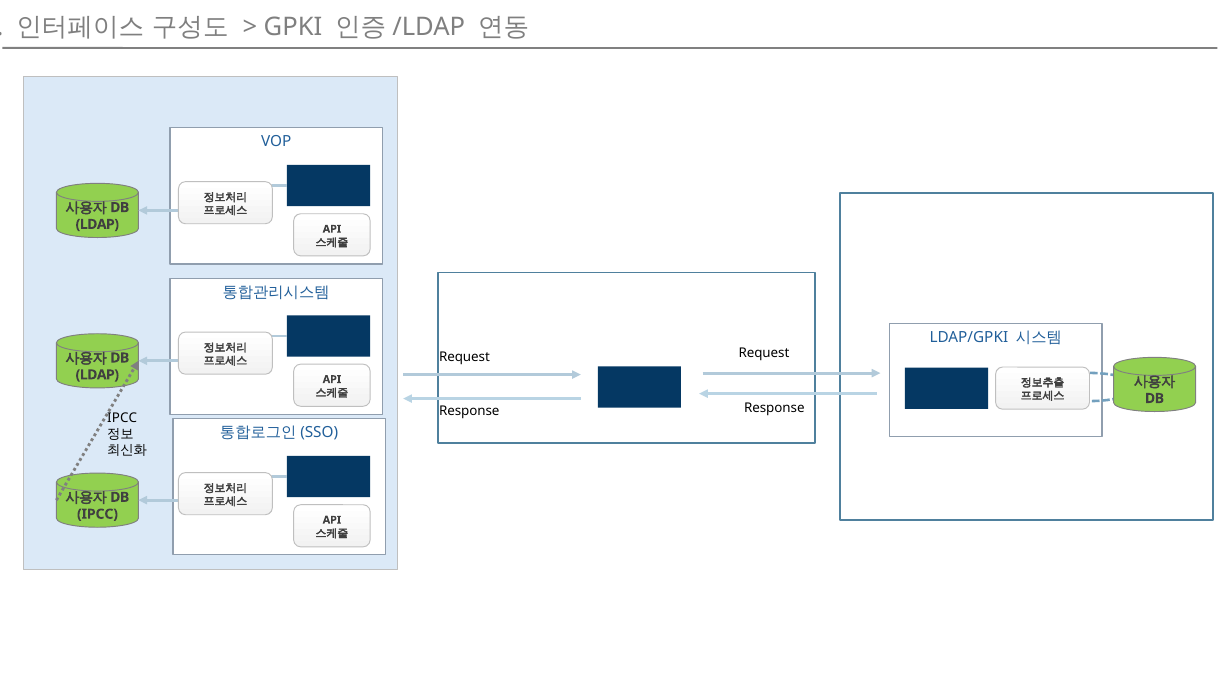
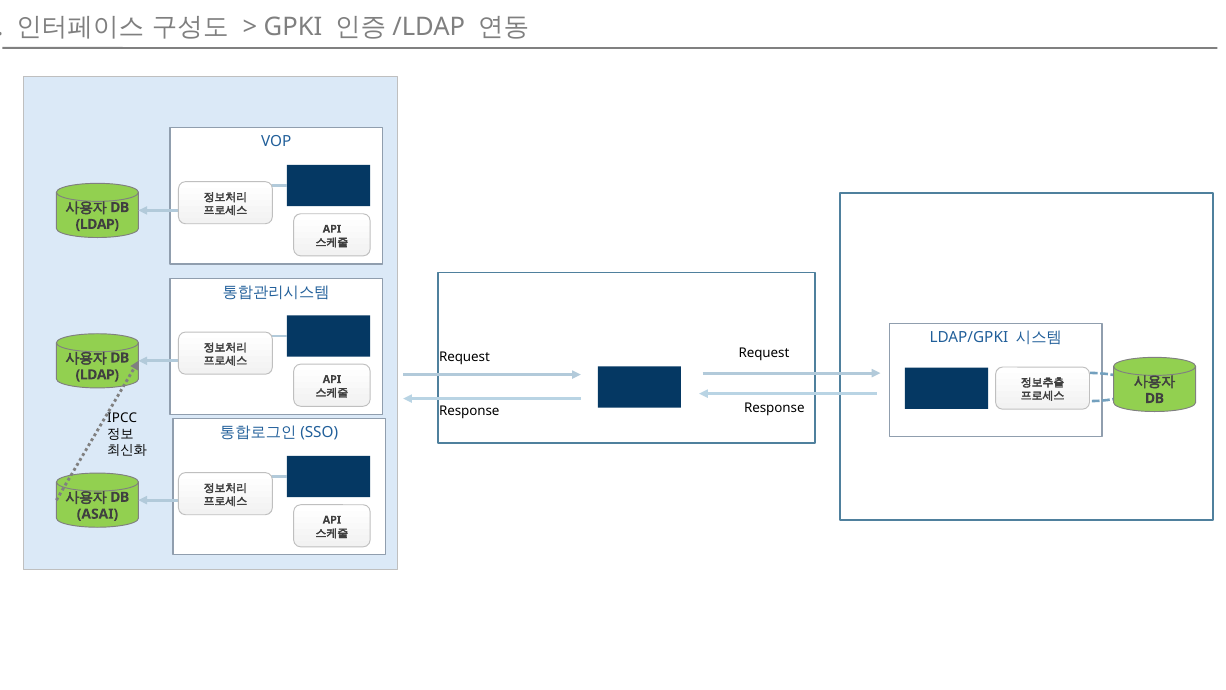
IPCC: IPCC -> ASAI (97, 514)
